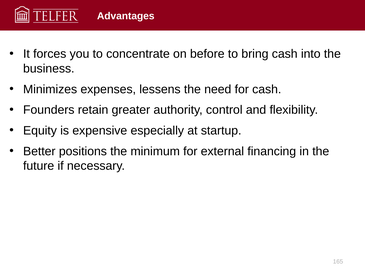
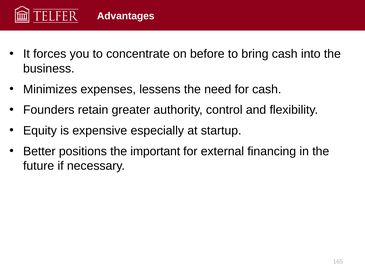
minimum: minimum -> important (155, 151)
